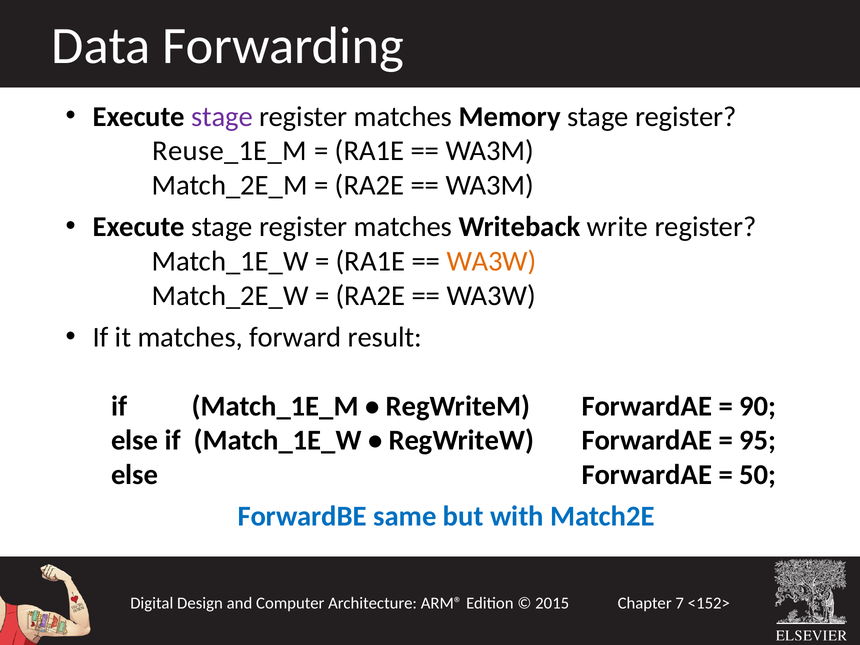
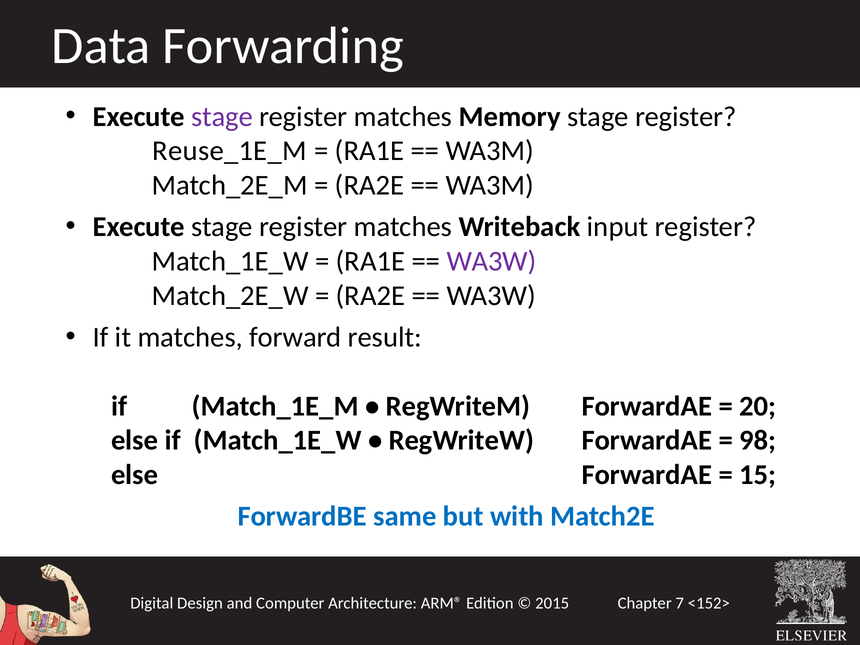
write: write -> input (618, 227)
WA3W colour: orange -> purple (491, 261)
90: 90 -> 20 (758, 406)
95: 95 -> 98 (758, 441)
50: 50 -> 15 (758, 475)
